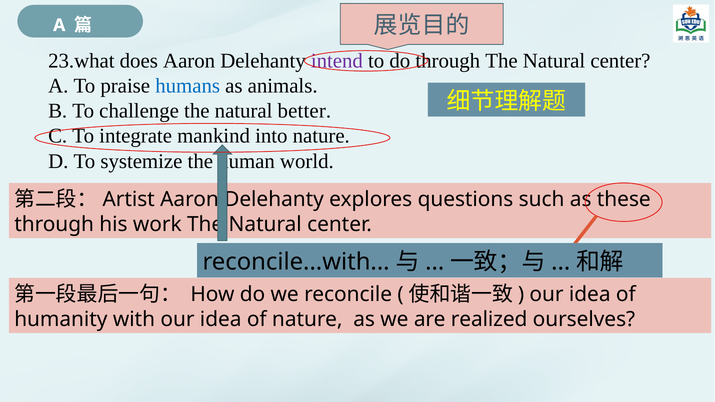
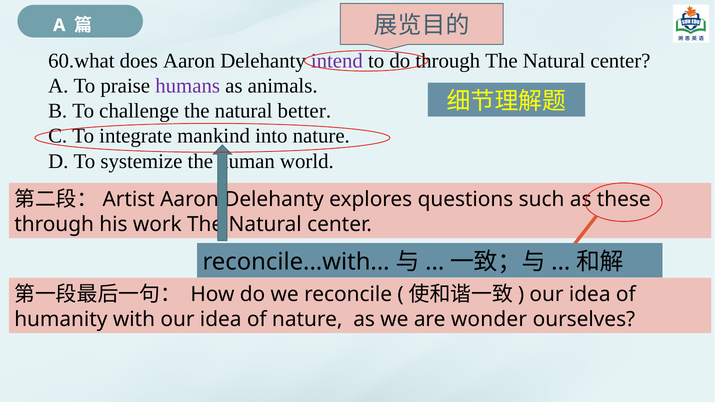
23.what: 23.what -> 60.what (81, 61)
humans colour: blue -> purple (188, 86)
realized: realized -> wonder (489, 320)
